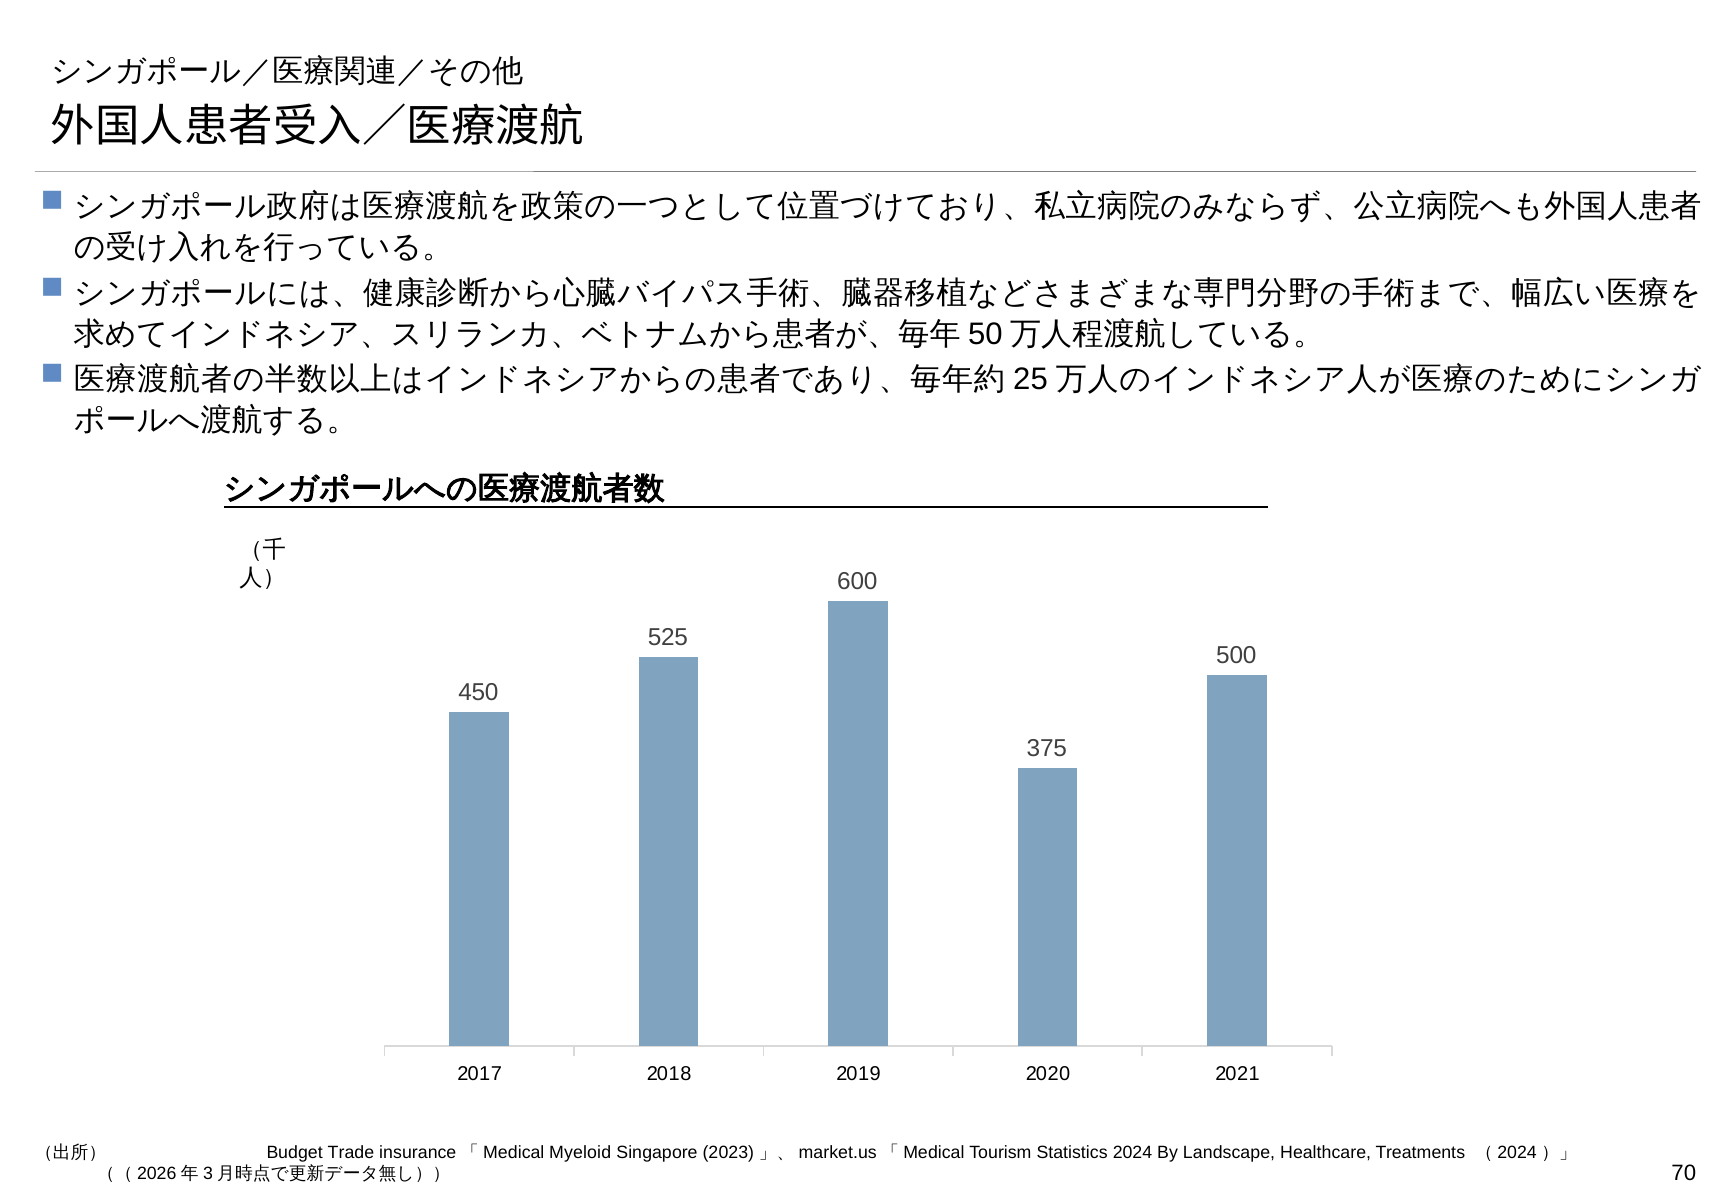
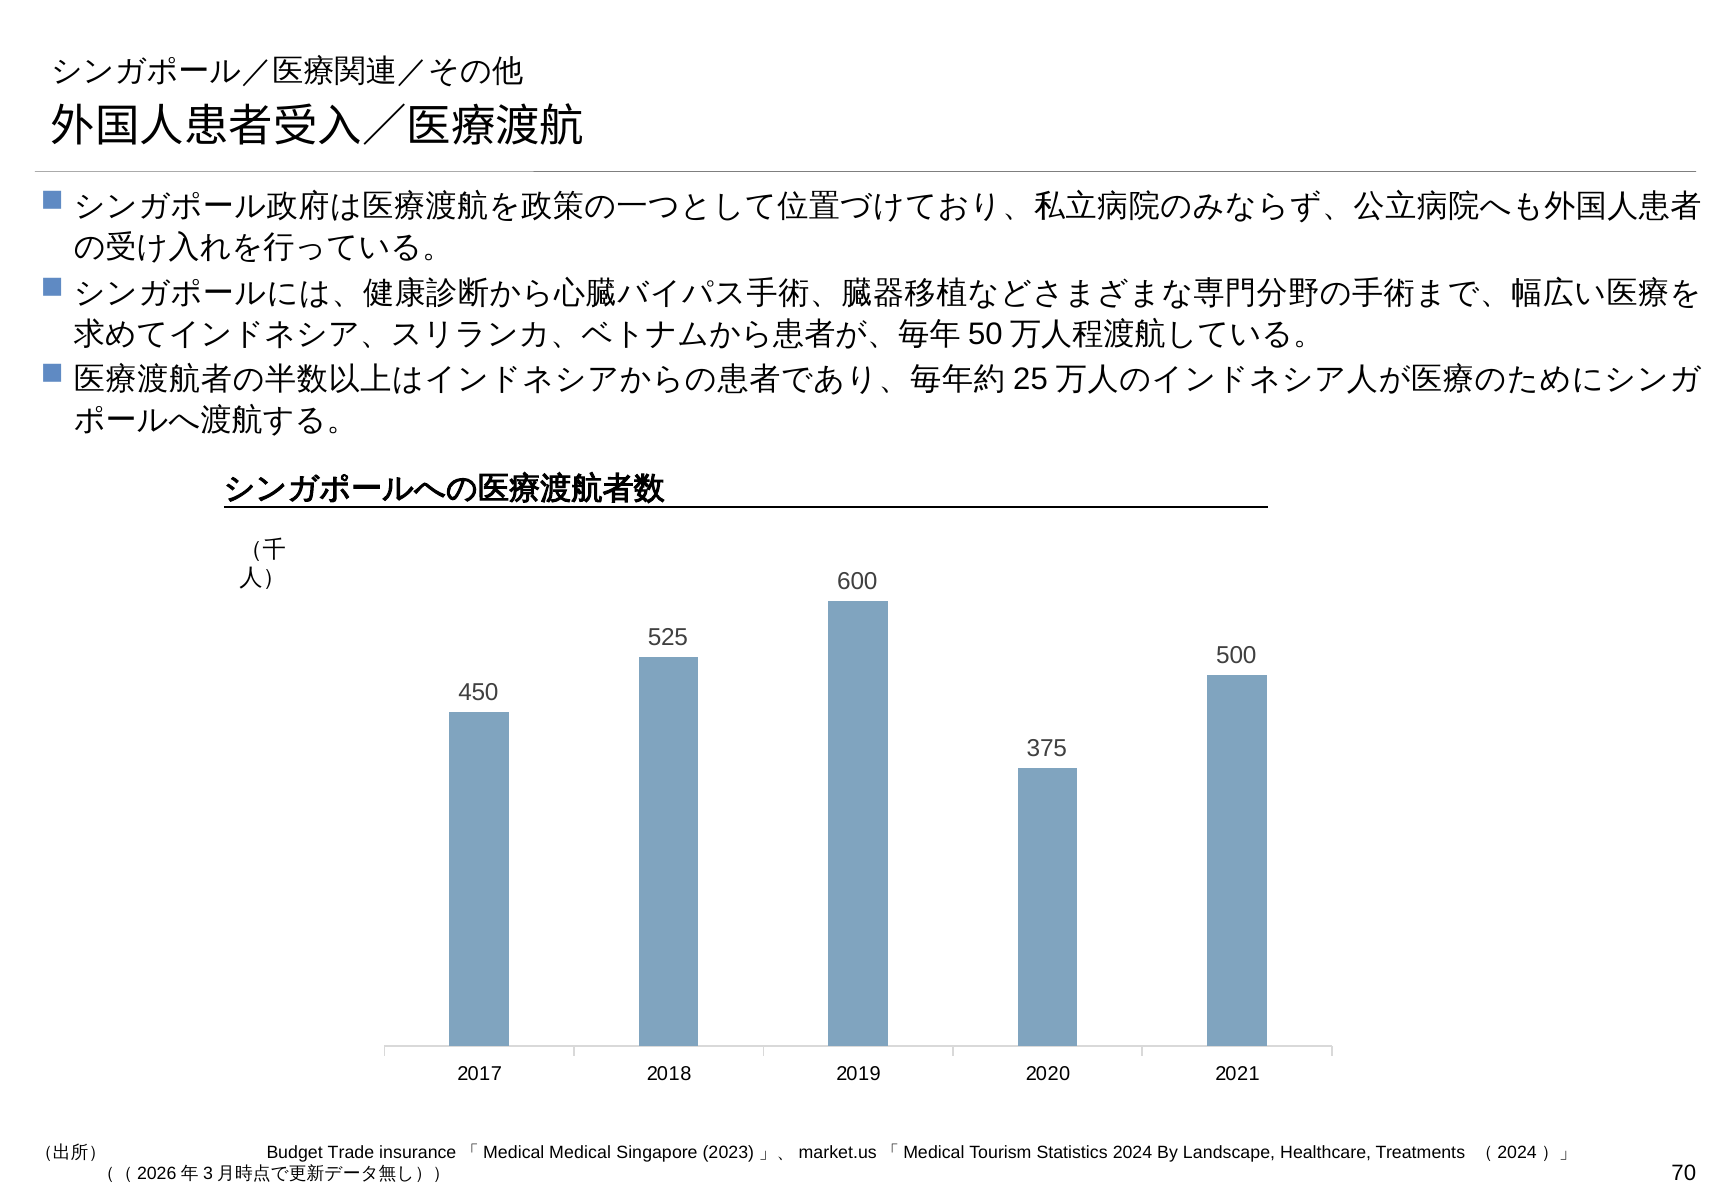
Myeloid: Myeloid -> Medical (580, 1152)
